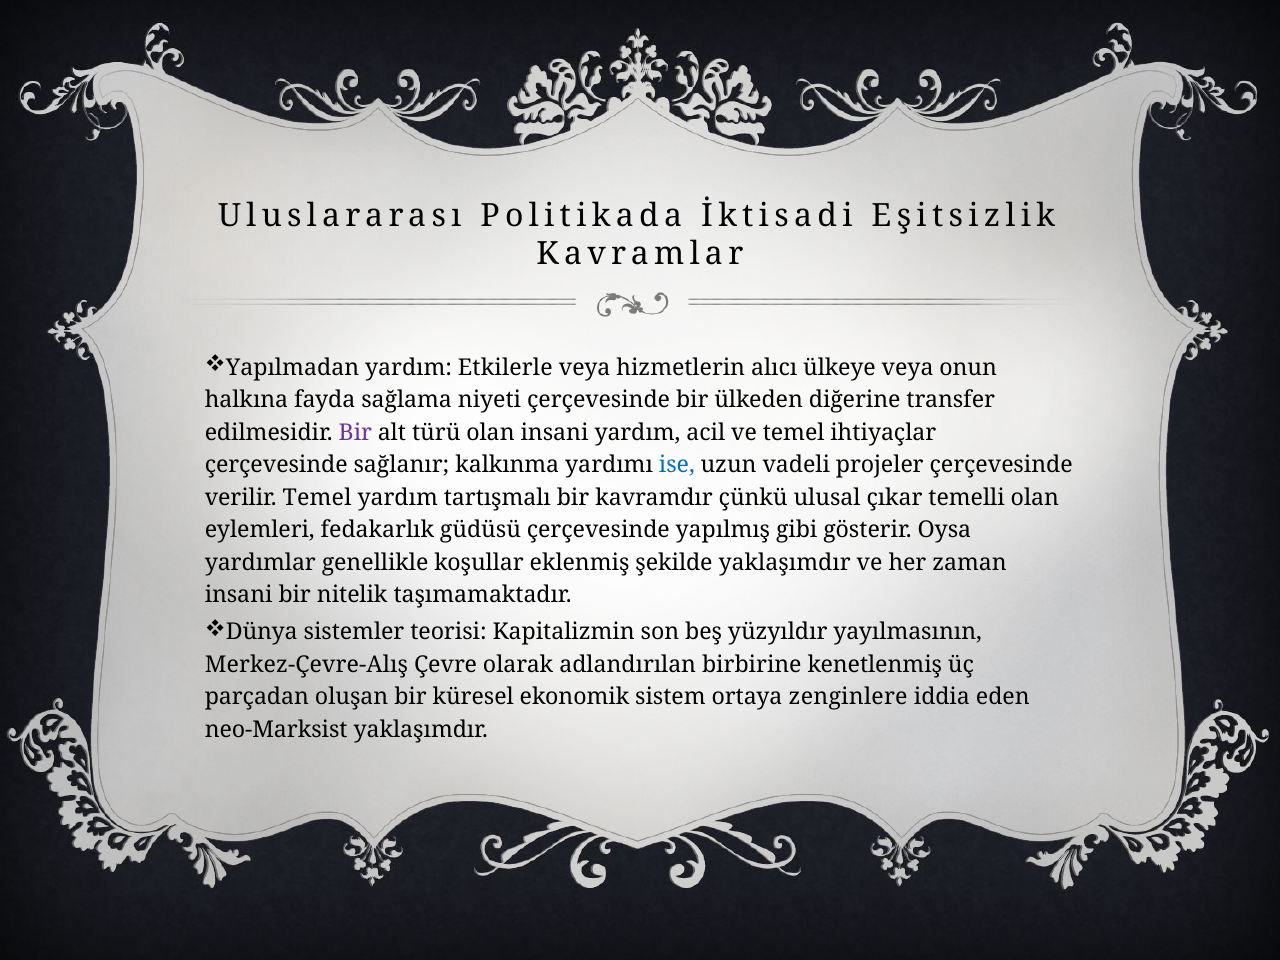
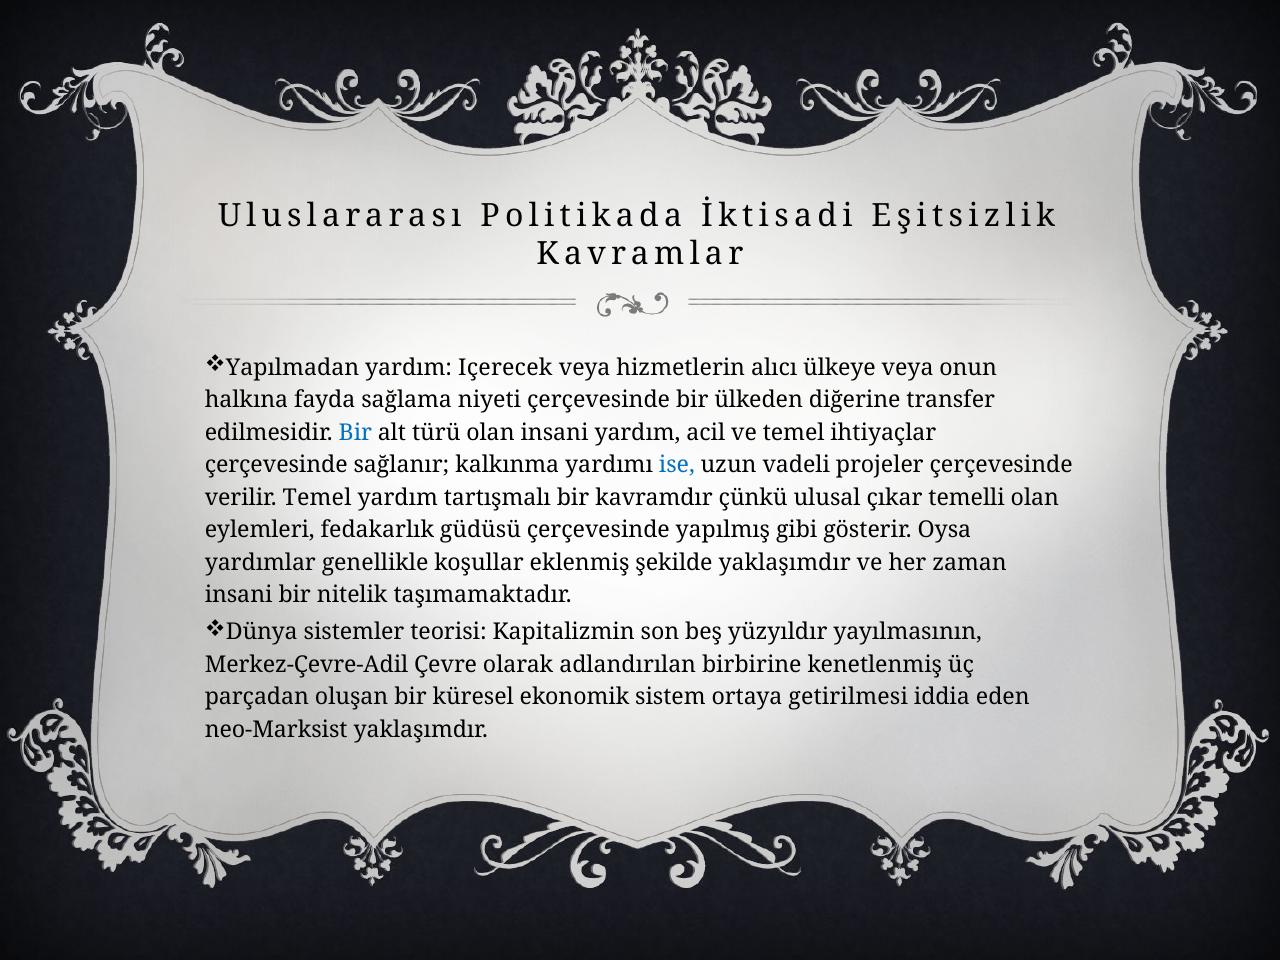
Etkilerle: Etkilerle -> Içerecek (505, 368)
Bir colour: purple -> blue (355, 433)
Merkez-Çevre-Alış: Merkez-Çevre-Alış -> Merkez-Çevre-Adil (307, 664)
zenginlere: zenginlere -> getirilmesi (848, 697)
